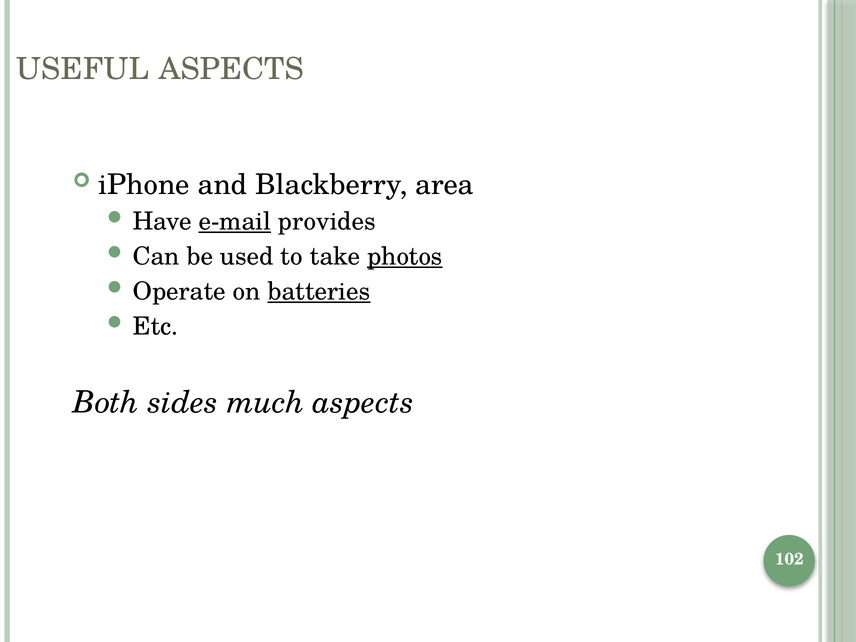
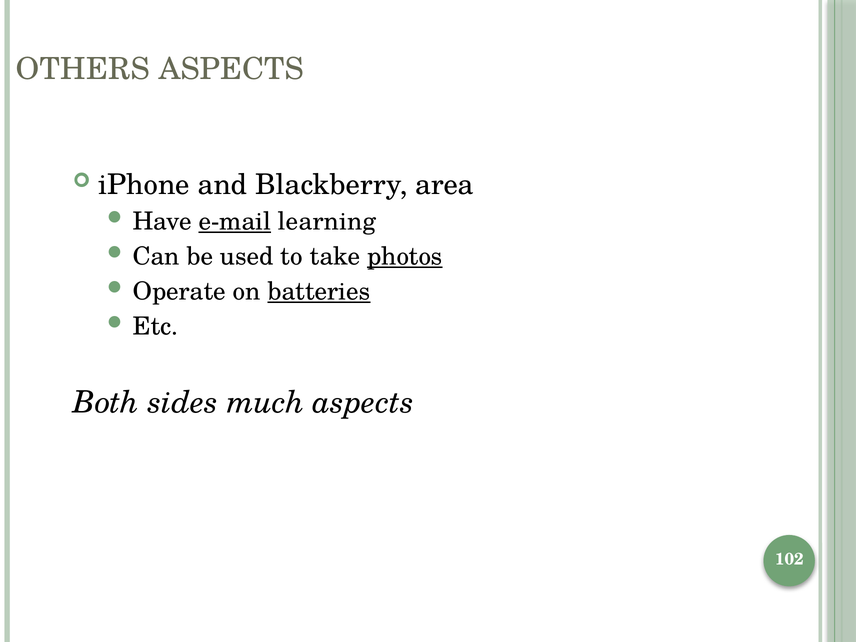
USEFUL: USEFUL -> OTHERS (83, 69)
provides: provides -> learning (327, 221)
